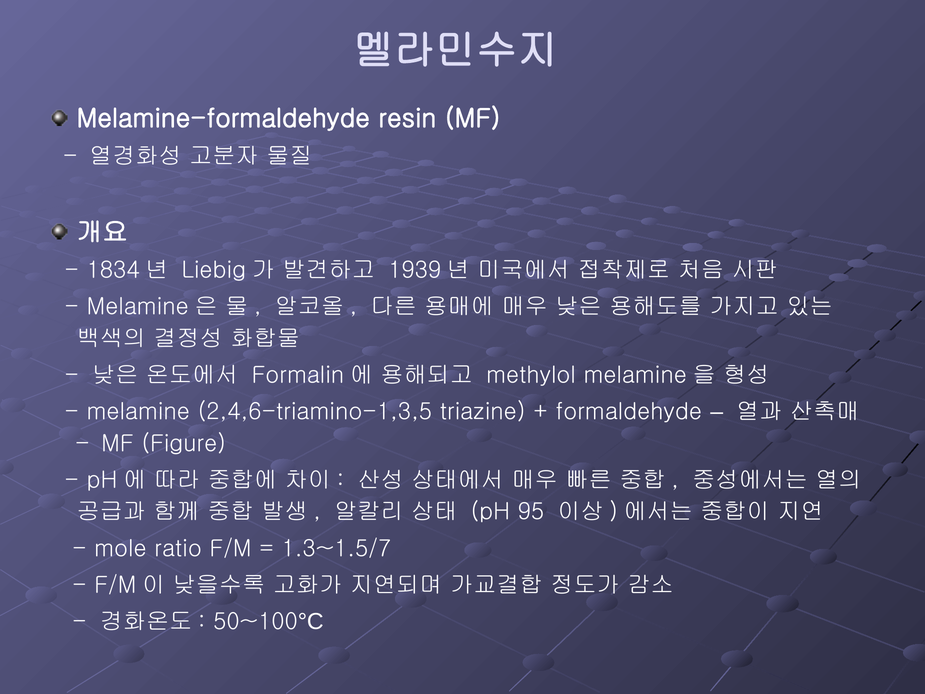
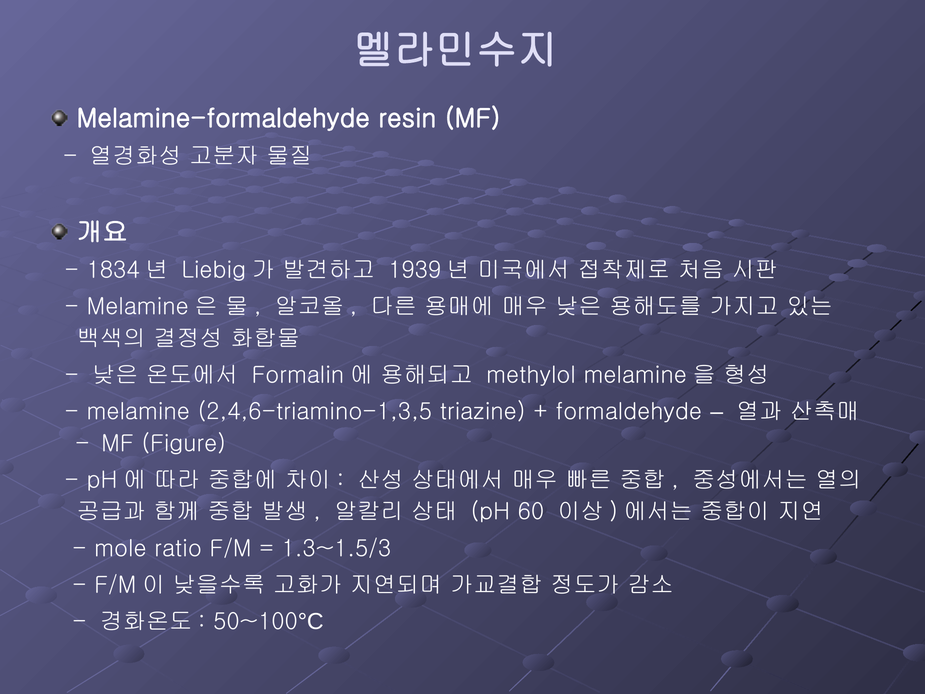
95: 95 -> 60 (531, 512)
1.3~1.5/7: 1.3~1.5/7 -> 1.3~1.5/3 (336, 548)
